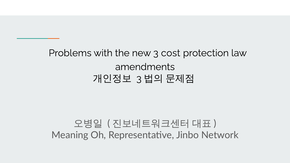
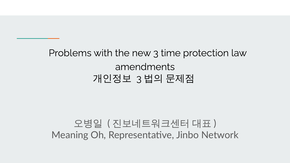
cost: cost -> time (171, 53)
